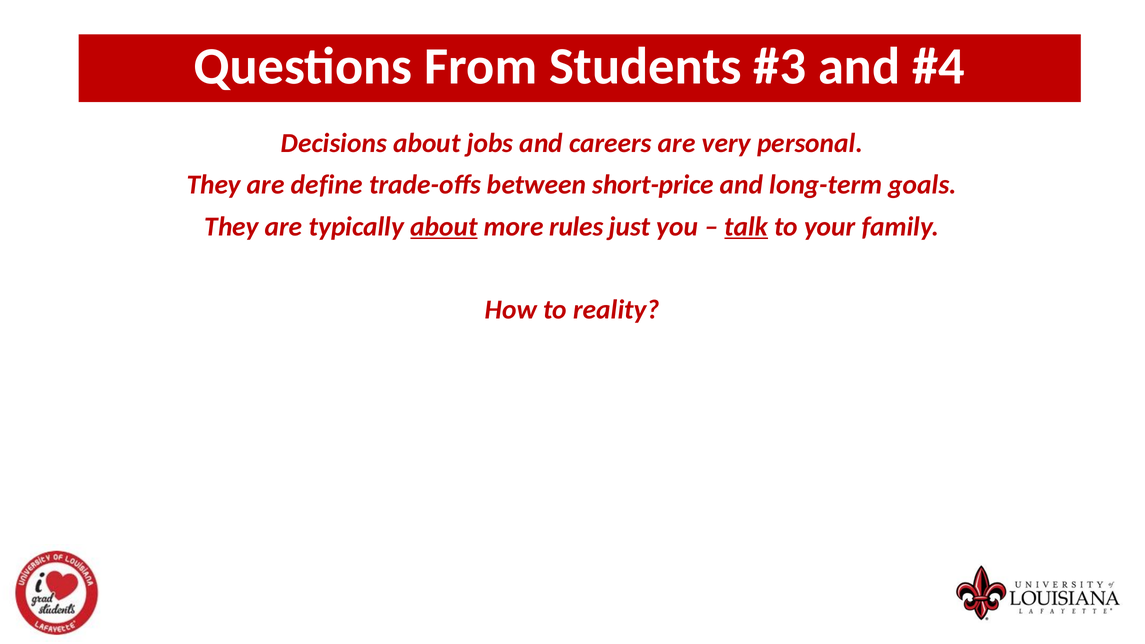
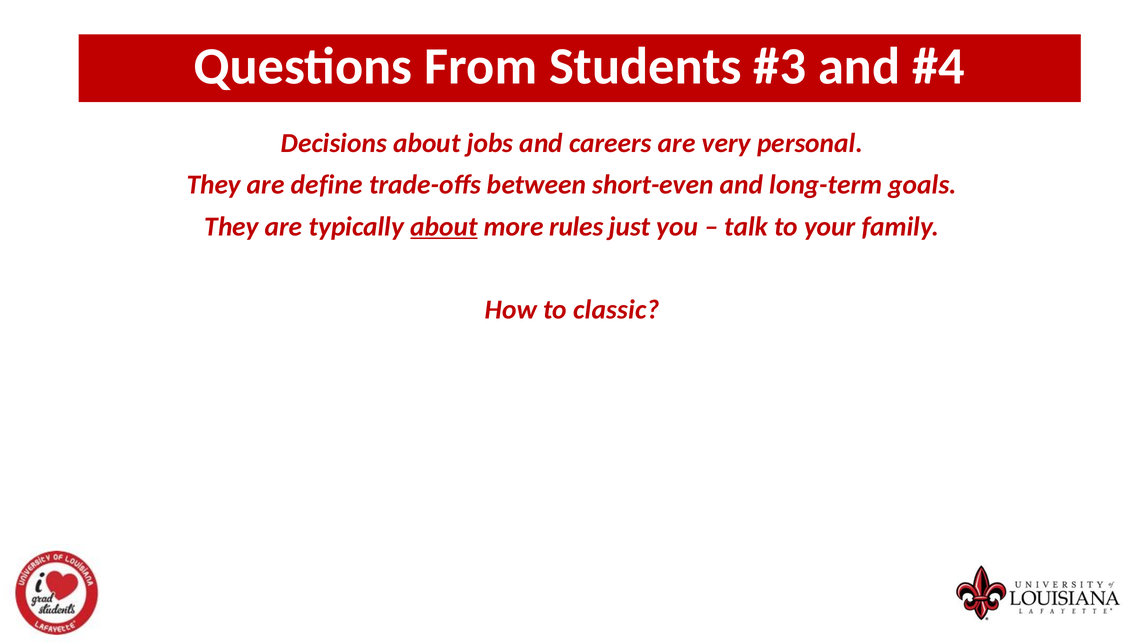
short-price: short-price -> short-even (653, 185)
talk underline: present -> none (746, 226)
reality: reality -> classic (616, 310)
